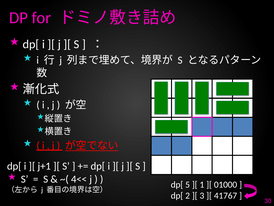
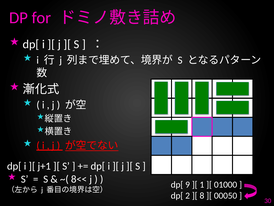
4<<: 4<< -> 8<< (79, 179)
5: 5 -> 9 (188, 184)
3: 3 -> 8 (202, 195)
41767: 41767 -> 00050 (226, 195)
